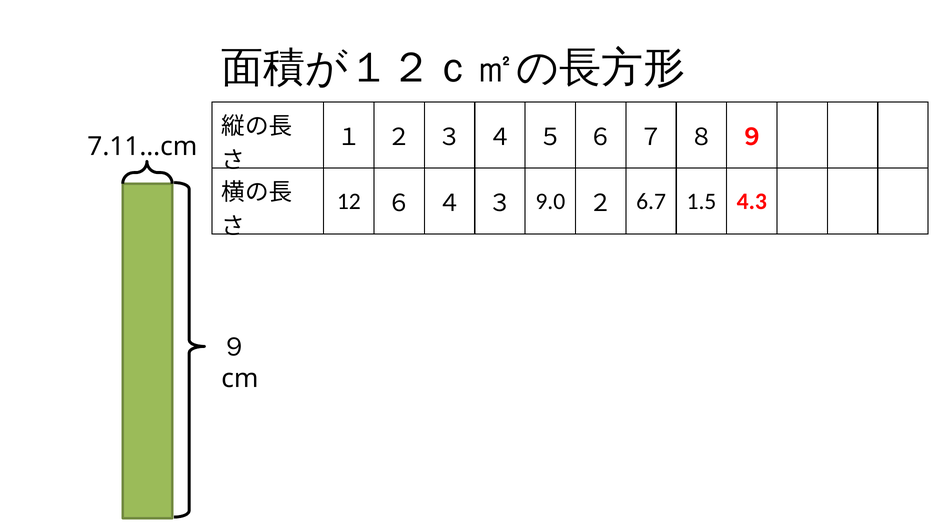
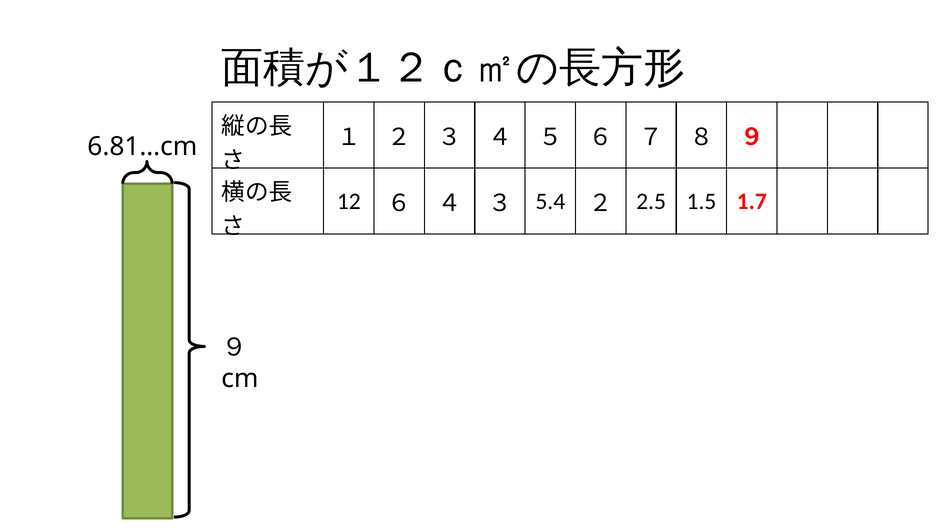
7.11…cm: 7.11…cm -> 6.81…cm (142, 147)
9.0: 9.0 -> 5.4 (550, 202)
6.7: 6.7 -> 2.5 (651, 202)
4.3: 4.3 -> 1.7 (752, 202)
